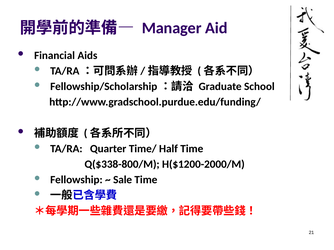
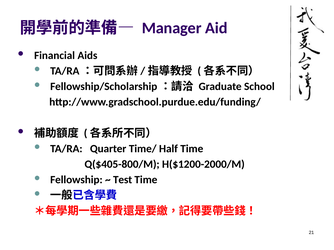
Q($338-800/M: Q($338-800/M -> Q($405-800/M (122, 165)
Sale: Sale -> Test (123, 180)
